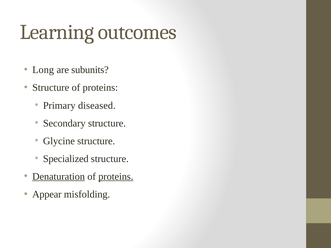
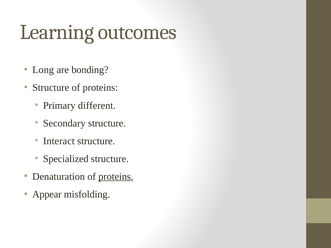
subunits: subunits -> bonding (90, 70)
diseased: diseased -> different (97, 106)
Glycine: Glycine -> Interact (59, 141)
Denaturation underline: present -> none (59, 177)
